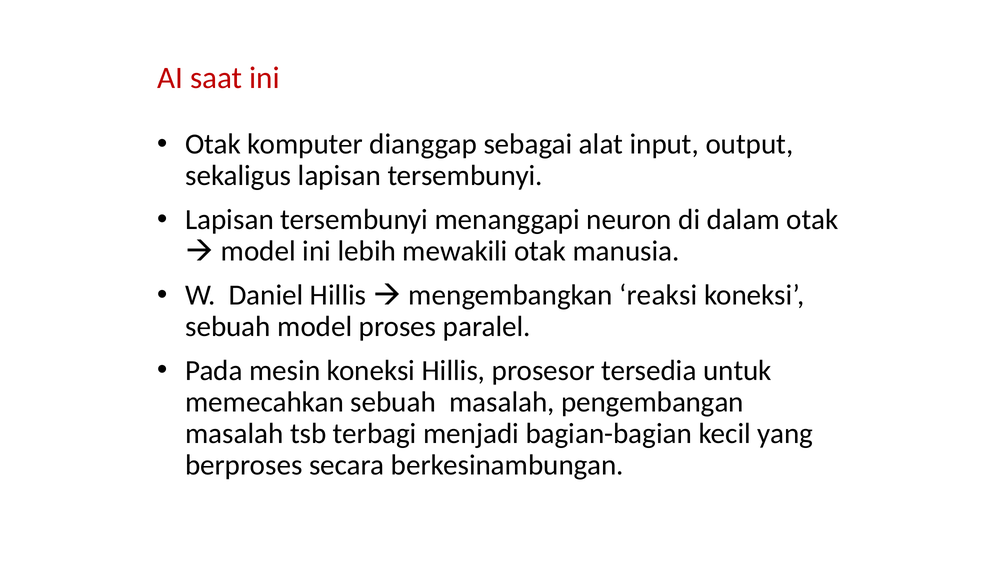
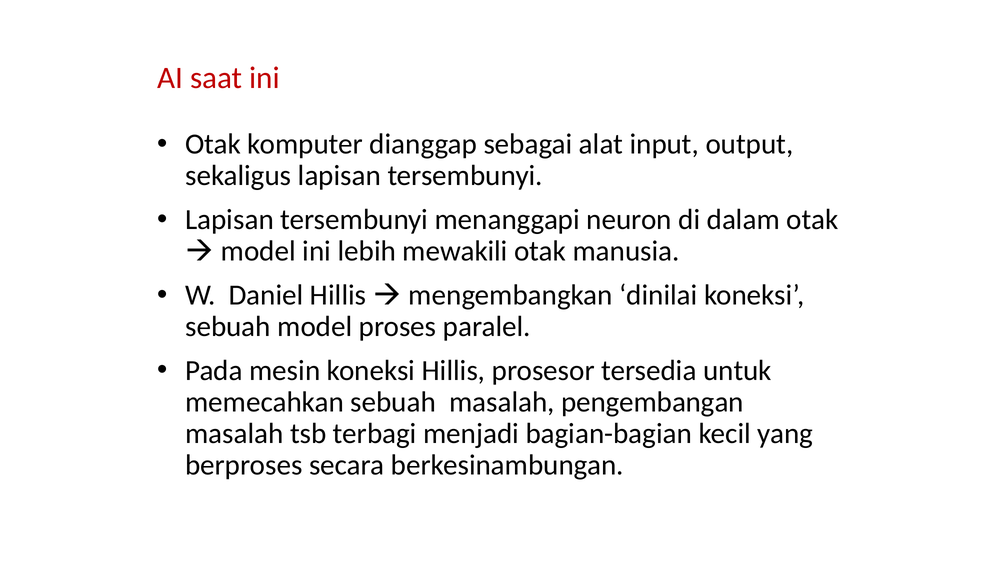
reaksi: reaksi -> dinilai (658, 295)
